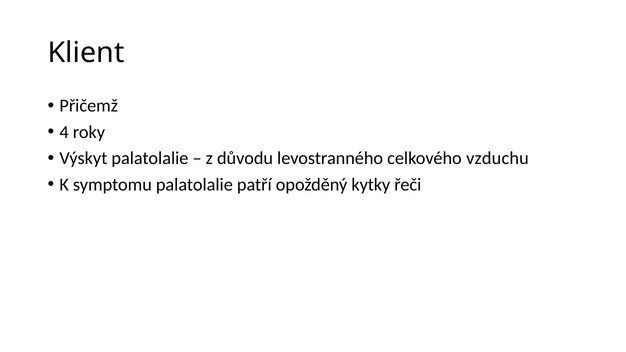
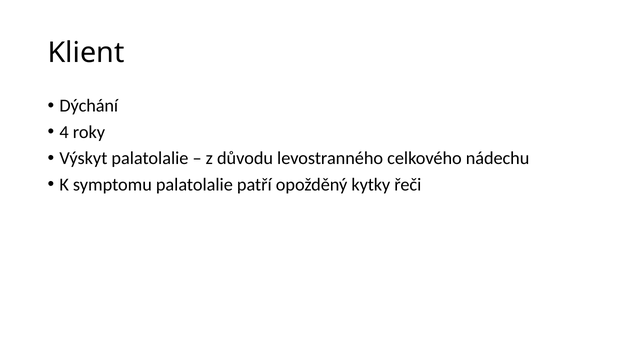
Přičemž: Přičemž -> Dýchání (89, 106)
vzduchu: vzduchu -> nádechu (498, 158)
